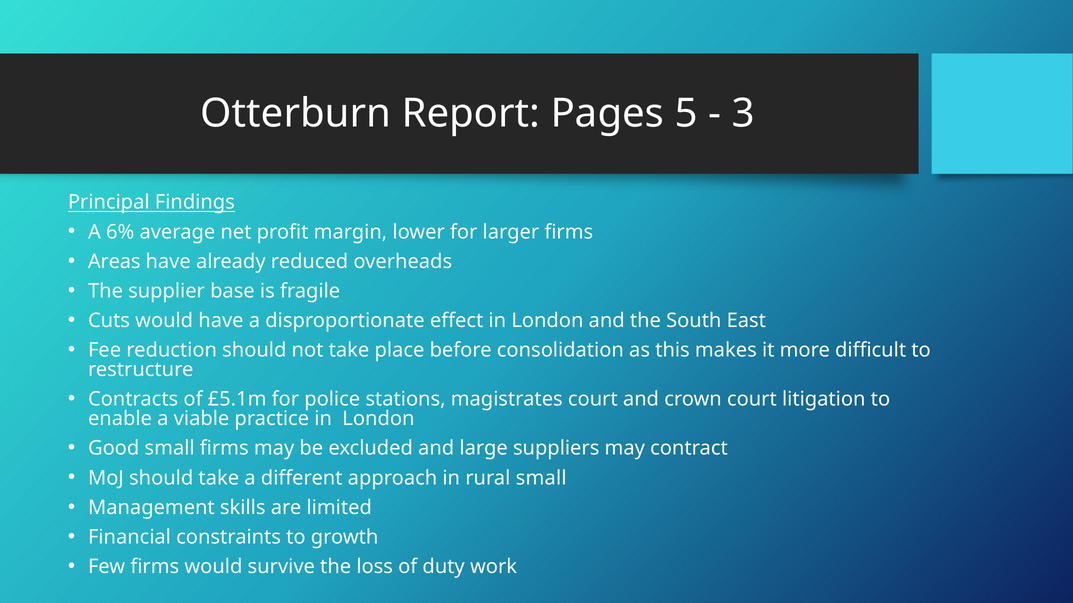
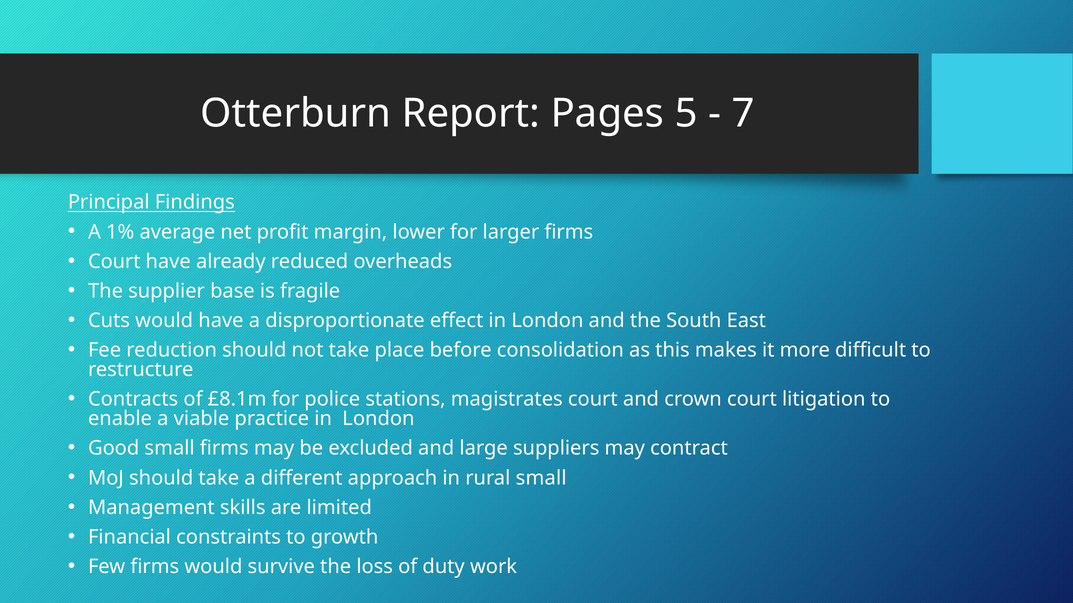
3: 3 -> 7 (743, 114)
6%: 6% -> 1% (120, 232)
Areas: Areas -> Court (114, 262)
£5.1m: £5.1m -> £8.1m (237, 400)
